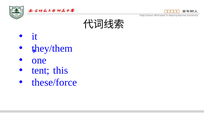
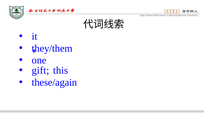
tent: tent -> gift (40, 70)
these/force: these/force -> these/again (54, 82)
